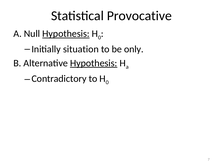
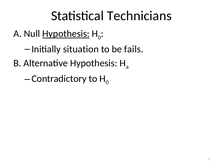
Provocative: Provocative -> Technicians (139, 16)
only: only -> fails (134, 49)
Hypothesis underline: present -> none (94, 63)
